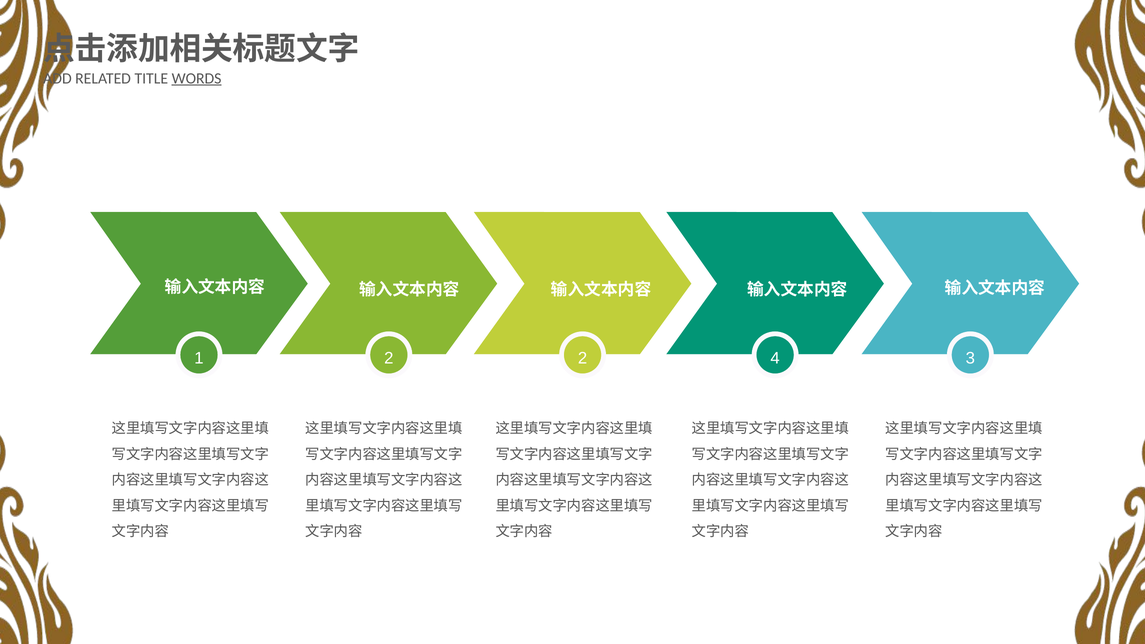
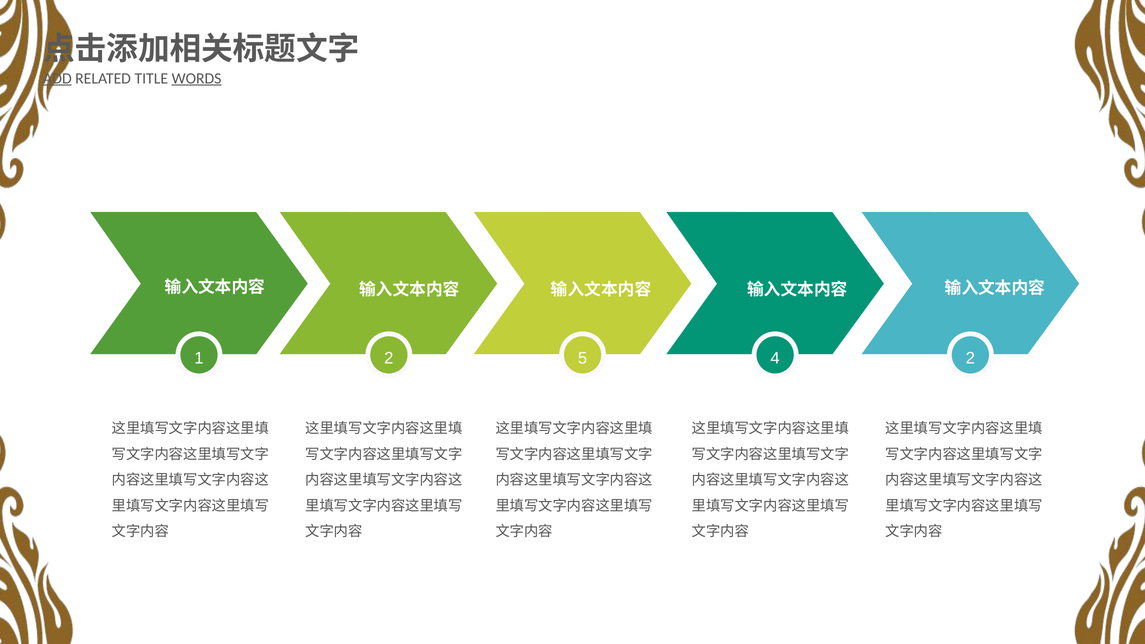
ADD underline: none -> present (57, 78)
2 2: 2 -> 5 (583, 358)
4 3: 3 -> 2 (970, 358)
